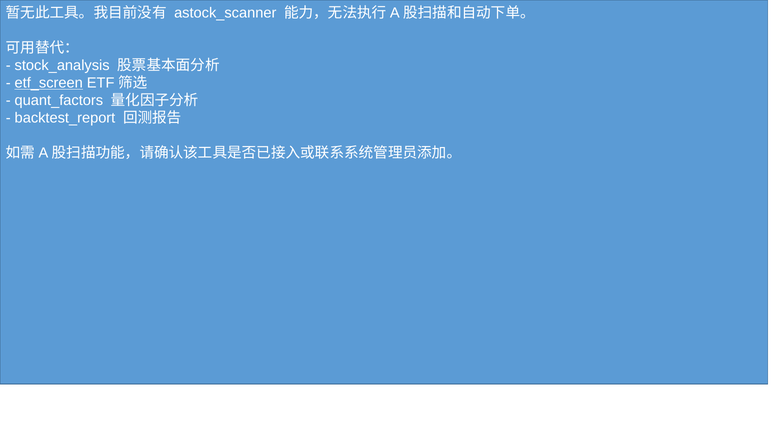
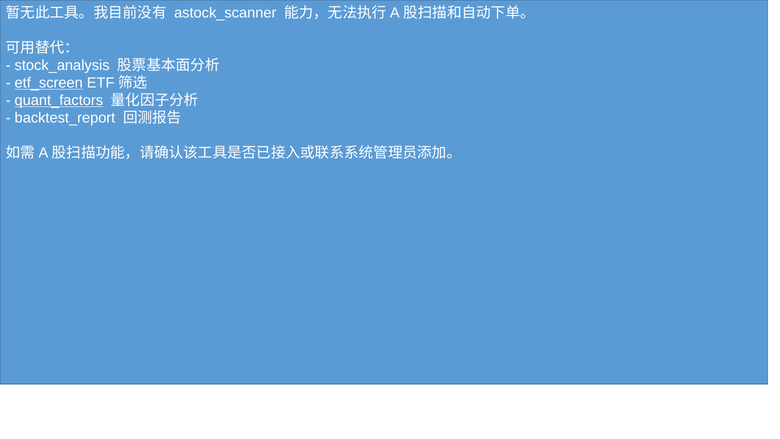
quant_factors underline: none -> present (59, 100)
